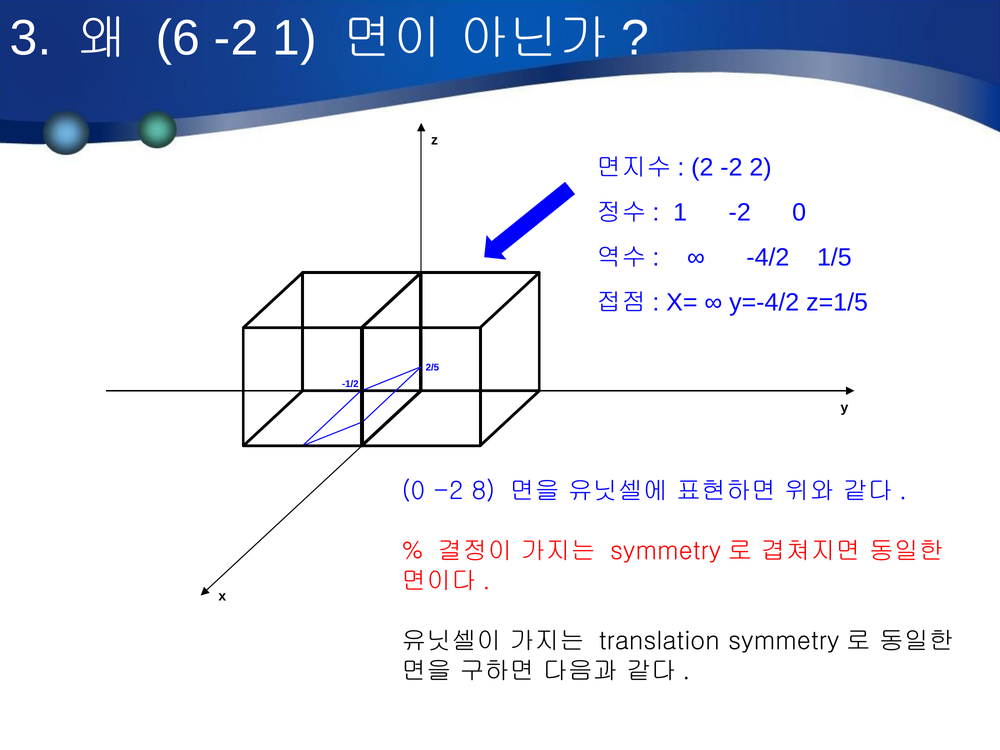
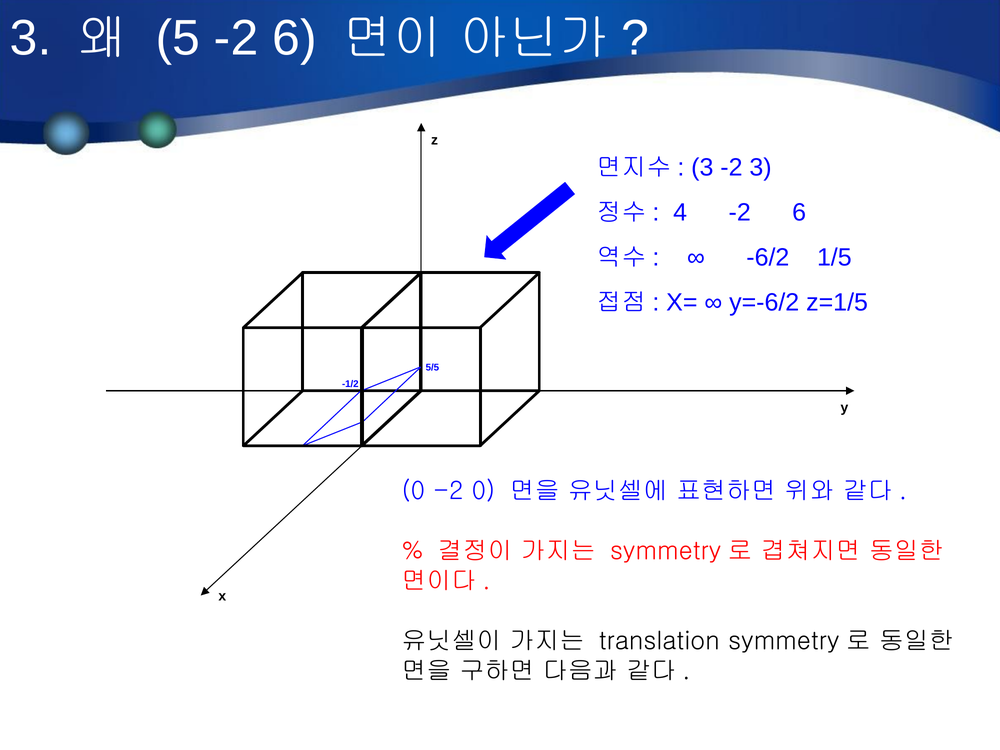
6: 6 -> 5 (178, 38)
1: 1 -> 6 (295, 38)
2: 2 -> 3 (702, 167)
-2 2: 2 -> 3 (761, 167)
1: 1 -> 4 (680, 212)
0: 0 -> 6 (799, 212)
-4/2: -4/2 -> -6/2 (768, 257)
y=-4/2: y=-4/2 -> y=-6/2 (764, 302)
2/5: 2/5 -> 5/5 (432, 367)
-2 8: 8 -> 0 (483, 491)
